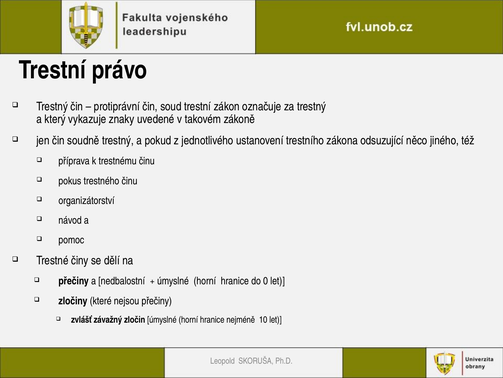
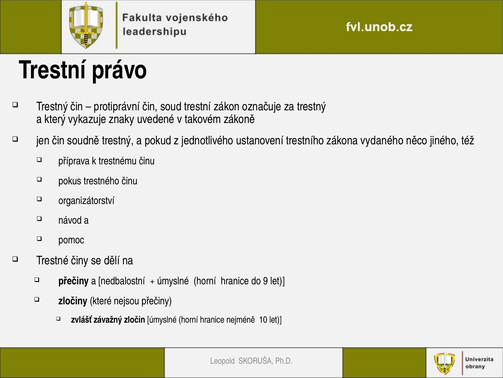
odsuzující: odsuzující -> vydaného (382, 140)
0: 0 -> 9 (266, 281)
